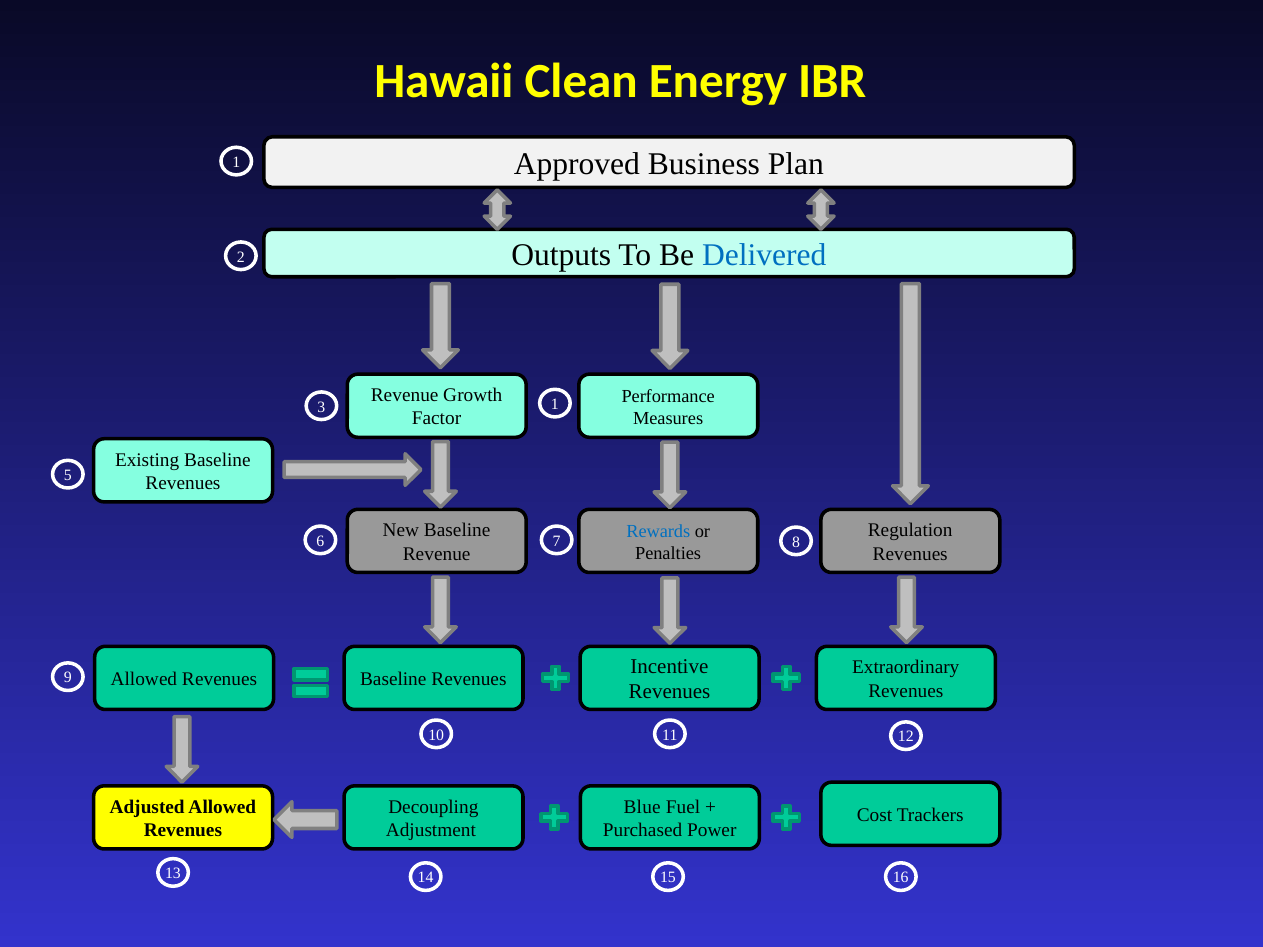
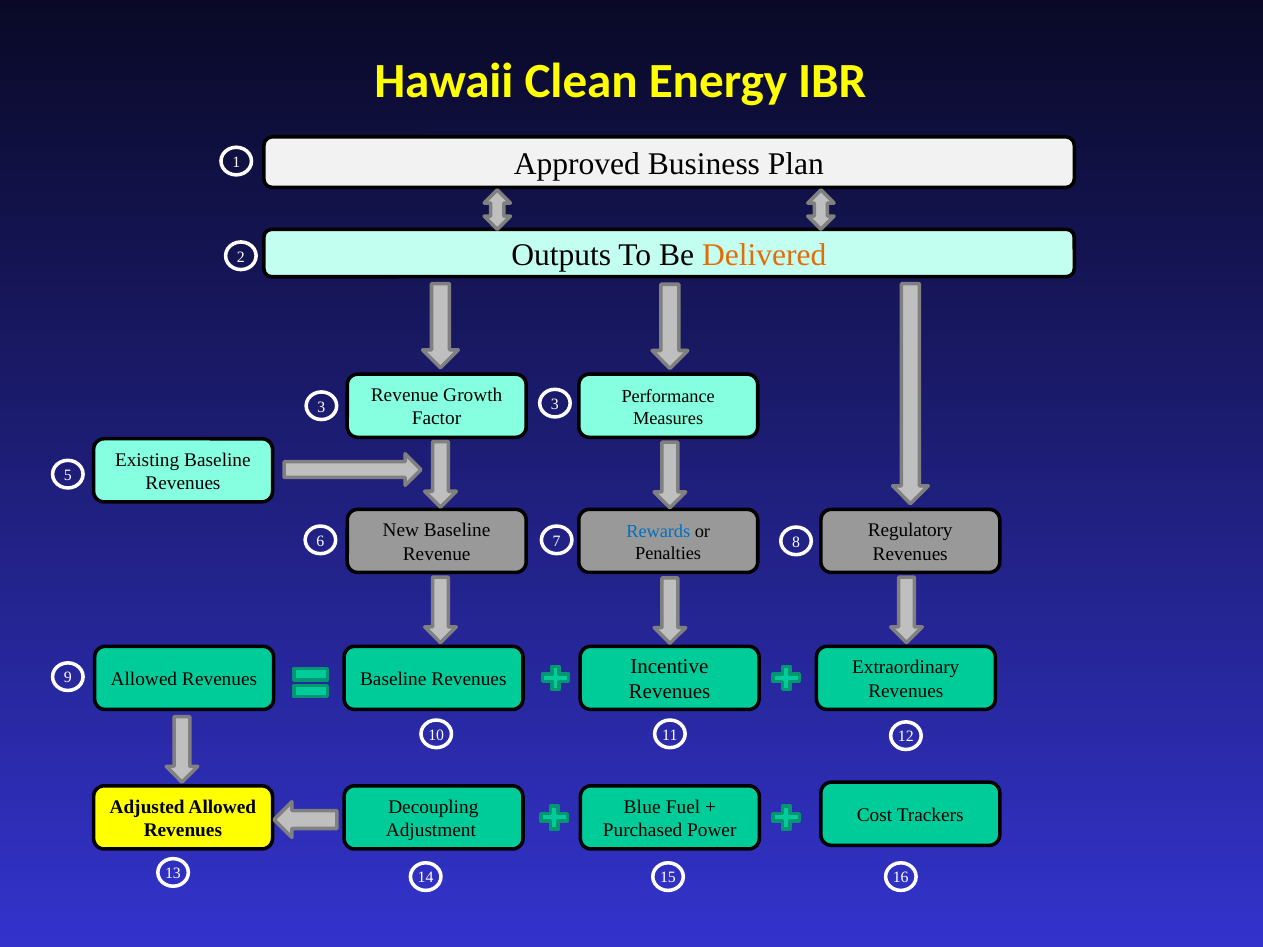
Delivered colour: blue -> orange (764, 255)
3 1: 1 -> 3 (555, 404)
Regulation: Regulation -> Regulatory (910, 531)
